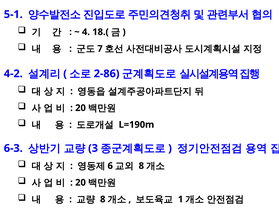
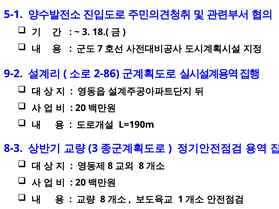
4: 4 -> 3 (86, 32)
4-2: 4-2 -> 9-2 (13, 74)
6-3: 6-3 -> 8-3 (13, 148)
6: 6 -> 8 (110, 166)
